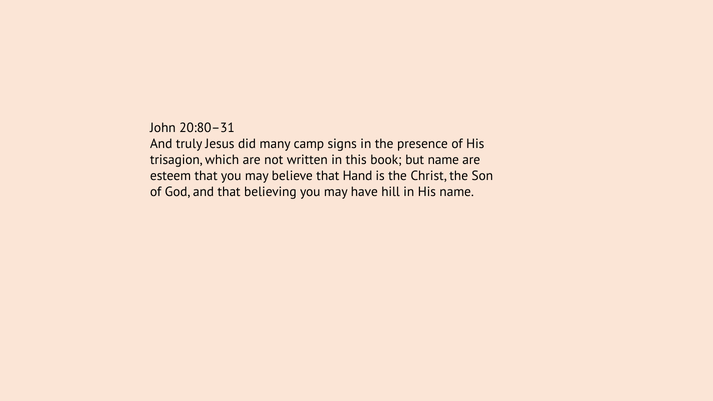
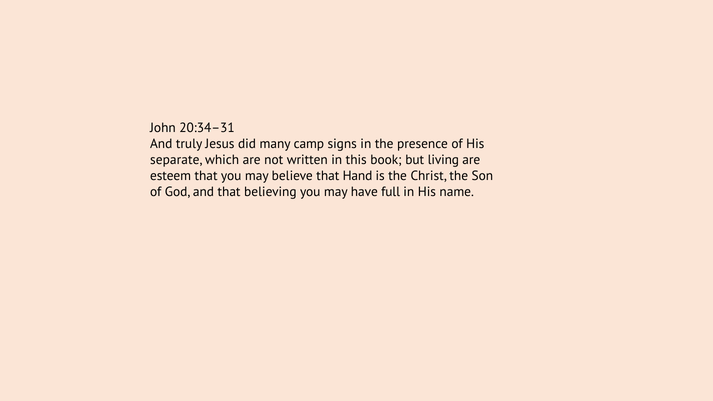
20:80–31: 20:80–31 -> 20:34–31 (207, 128)
trisagion: trisagion -> separate (176, 160)
but name: name -> living (443, 160)
hill: hill -> full (391, 192)
